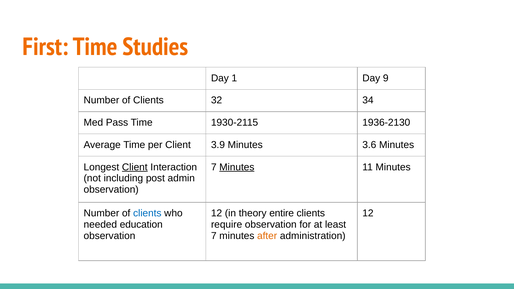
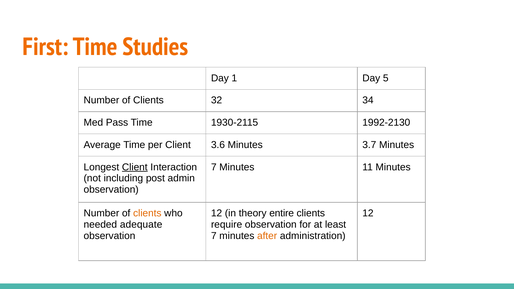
9: 9 -> 5 (386, 78)
1936-2130: 1936-2130 -> 1992-2130 (386, 123)
3.9: 3.9 -> 3.6 (218, 145)
3.6: 3.6 -> 3.7 (369, 145)
Minutes underline: present -> none (237, 167)
clients colour: blue -> orange (147, 213)
education: education -> adequate (141, 225)
